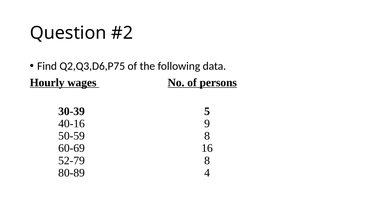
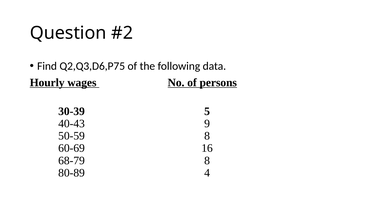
40-16: 40-16 -> 40-43 (72, 124)
52-79: 52-79 -> 68-79 (72, 160)
